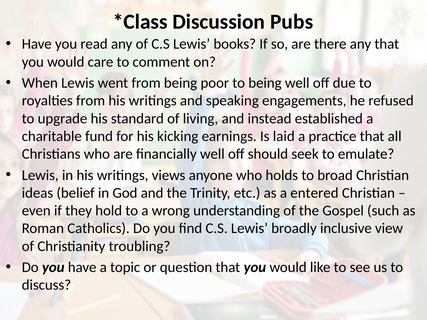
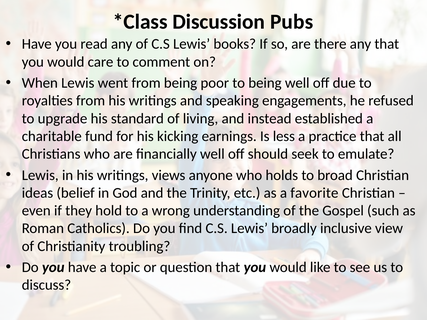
laid: laid -> less (284, 136)
entered: entered -> favorite (314, 193)
